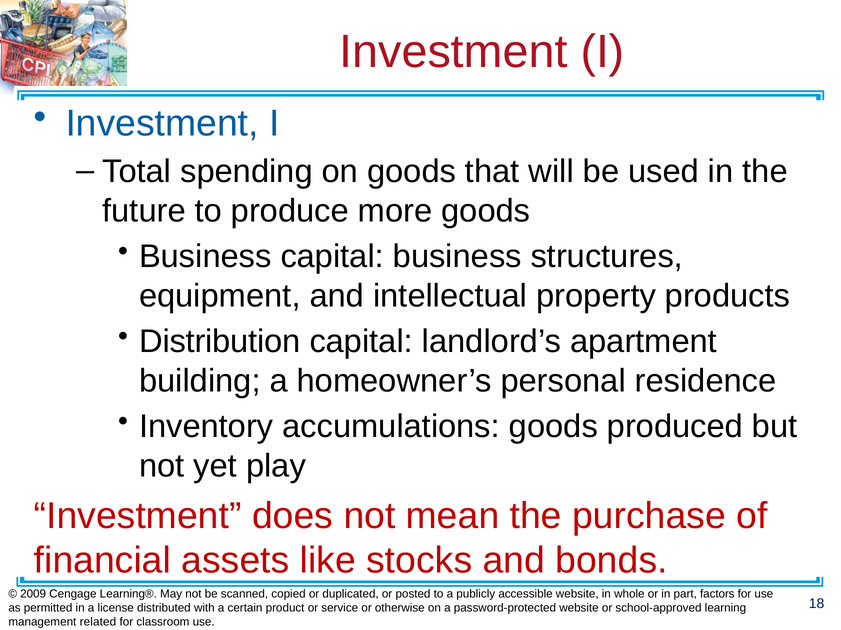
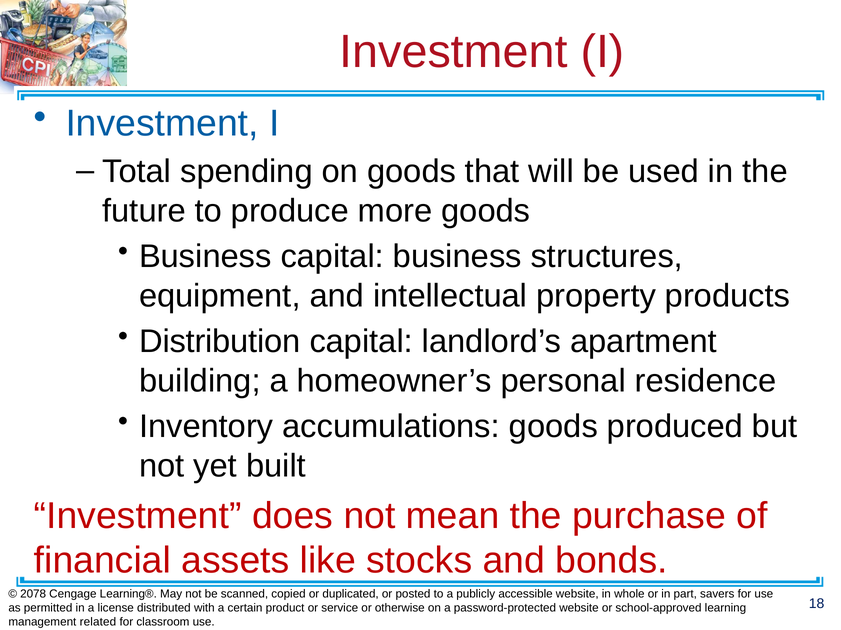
play: play -> built (276, 466)
2009: 2009 -> 2078 (33, 595)
factors: factors -> savers (717, 595)
